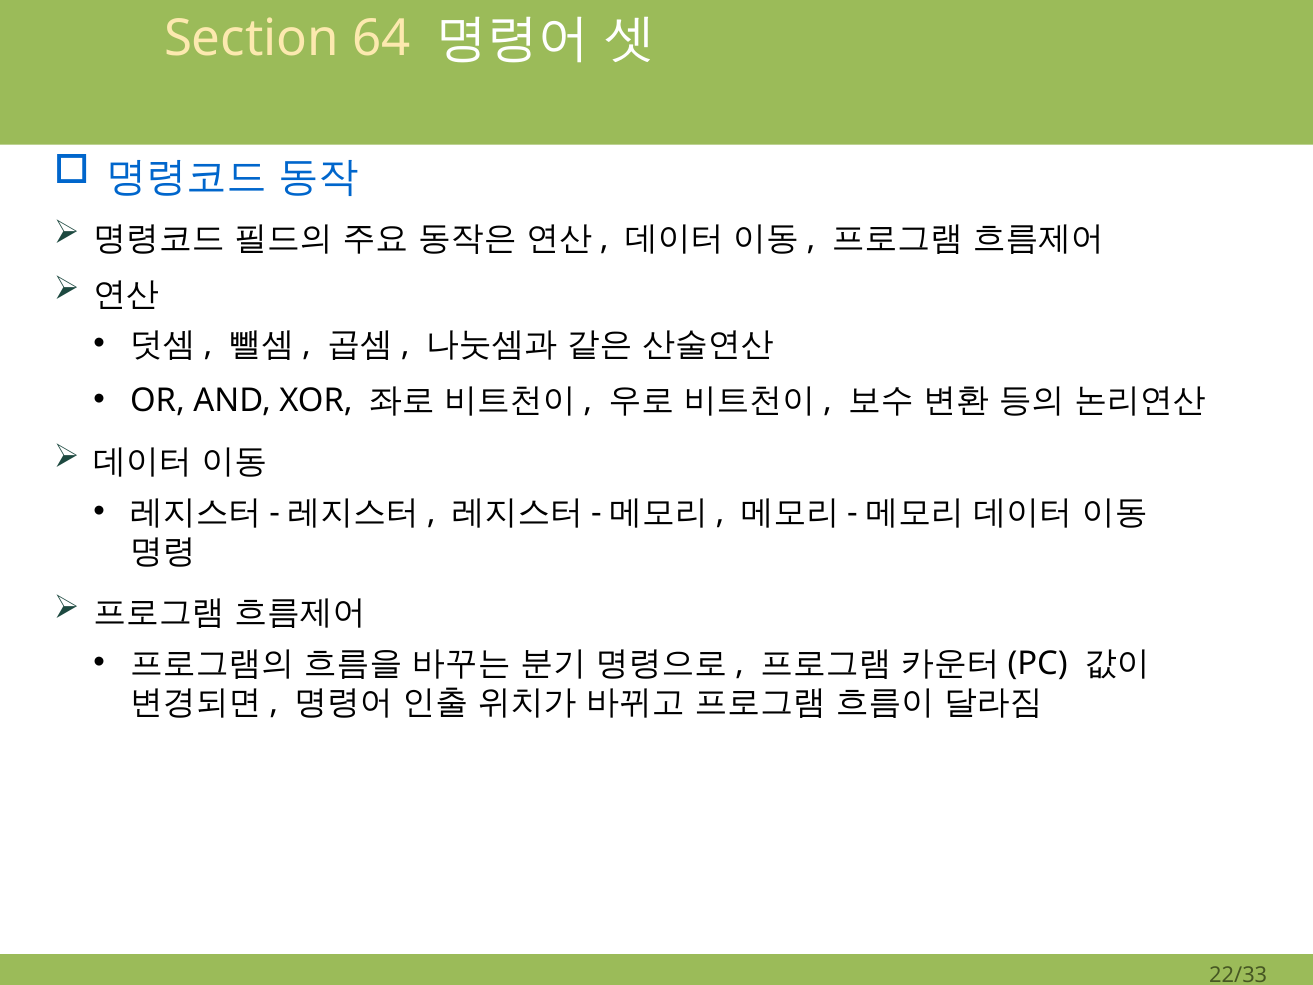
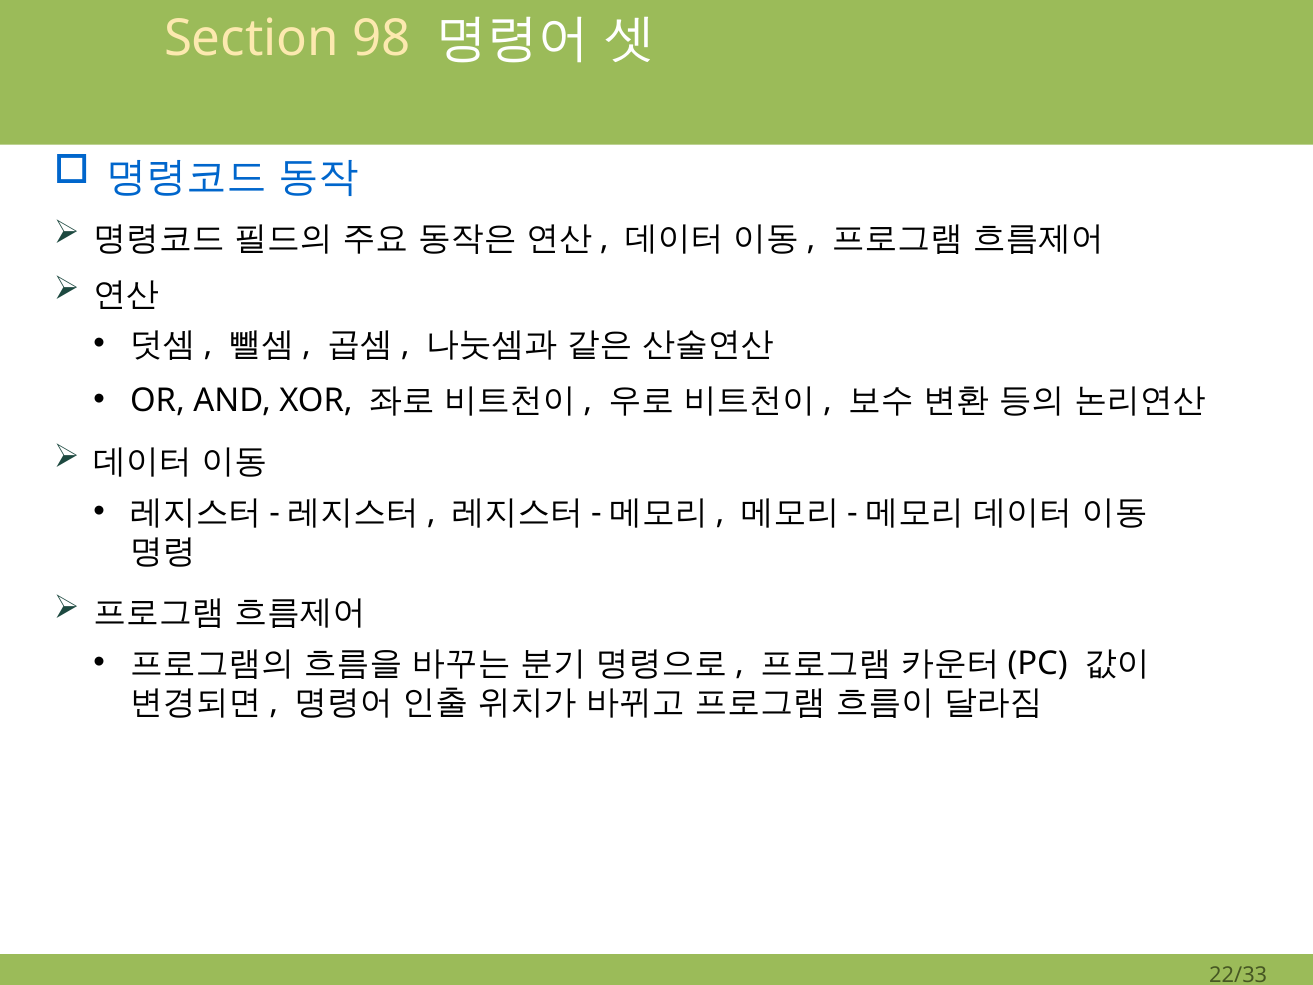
64: 64 -> 98 (381, 39)
